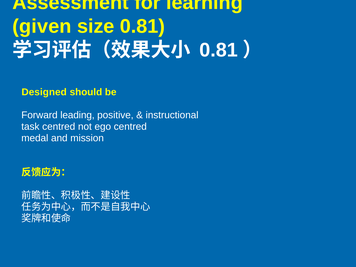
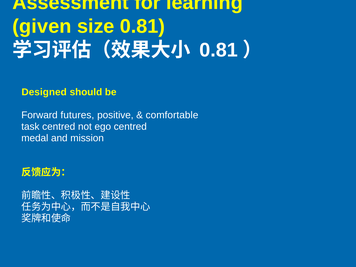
leading: leading -> futures (77, 115)
instructional: instructional -> comfortable (172, 115)
